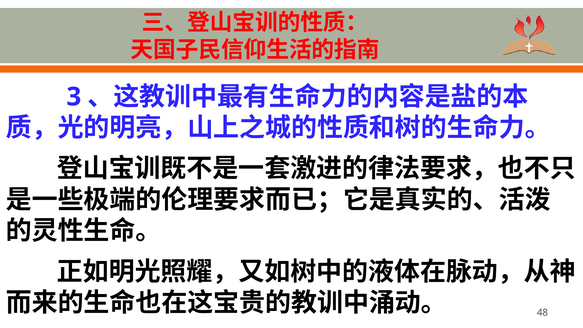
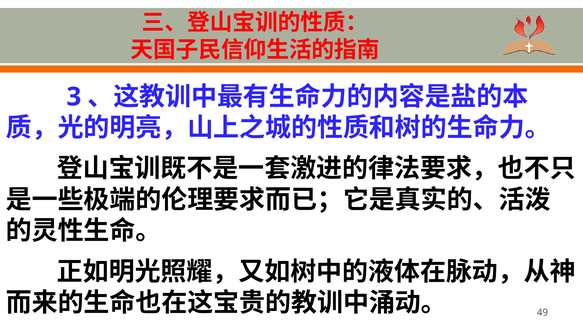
48: 48 -> 49 (542, 313)
